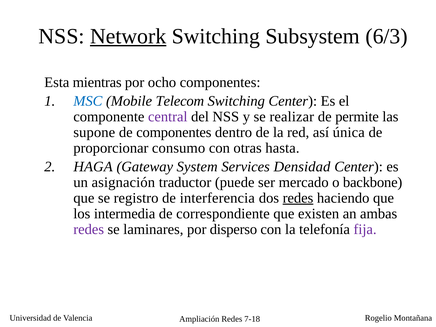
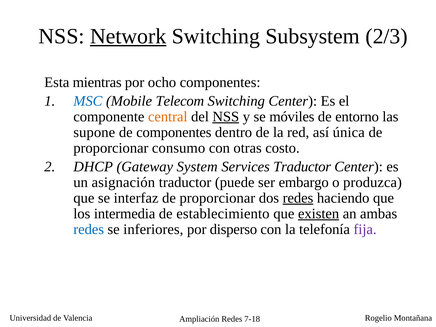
6/3: 6/3 -> 2/3 (387, 36)
central colour: purple -> orange (168, 117)
NSS underline: none -> present (226, 117)
realizar: realizar -> móviles (292, 117)
permite: permite -> entorno (357, 117)
hasta: hasta -> costo (283, 148)
HAGA: HAGA -> DHCP (93, 167)
Services Densidad: Densidad -> Traductor (302, 167)
mercado: mercado -> embargo (304, 182)
backbone: backbone -> produzca (373, 182)
registro: registro -> interfaz (136, 198)
interferencia: interferencia -> proporcionar (217, 198)
correspondiente: correspondiente -> establecimiento (223, 214)
existen underline: none -> present (319, 214)
redes colour: purple -> blue (89, 229)
laminares: laminares -> inferiores (153, 229)
